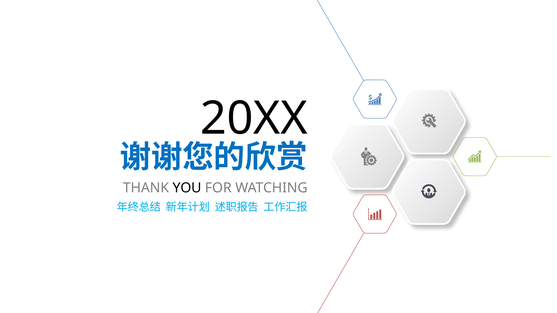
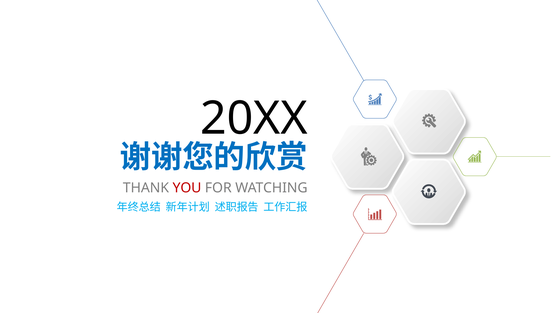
YOU colour: black -> red (187, 188)
